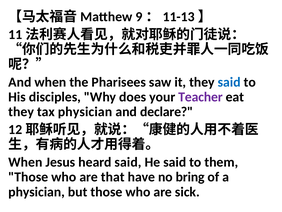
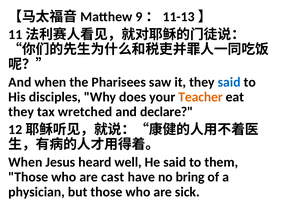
Teacher colour: purple -> orange (201, 97)
tax physician: physician -> wretched (85, 112)
heard said: said -> well (128, 162)
that: that -> cast (113, 177)
